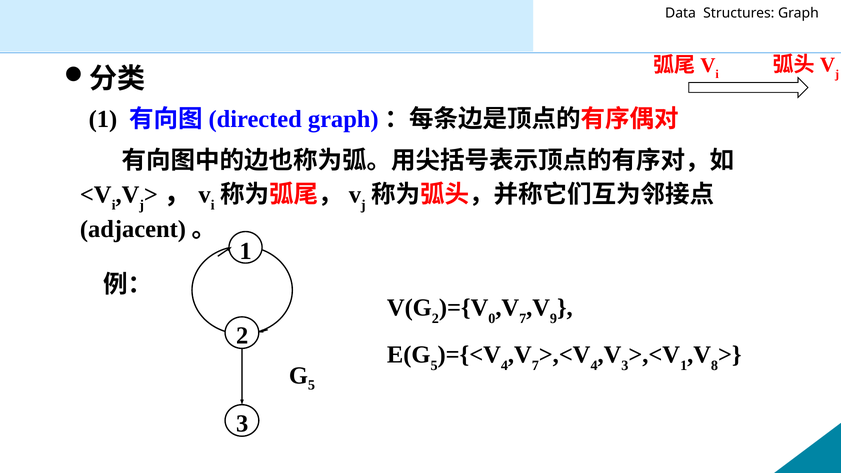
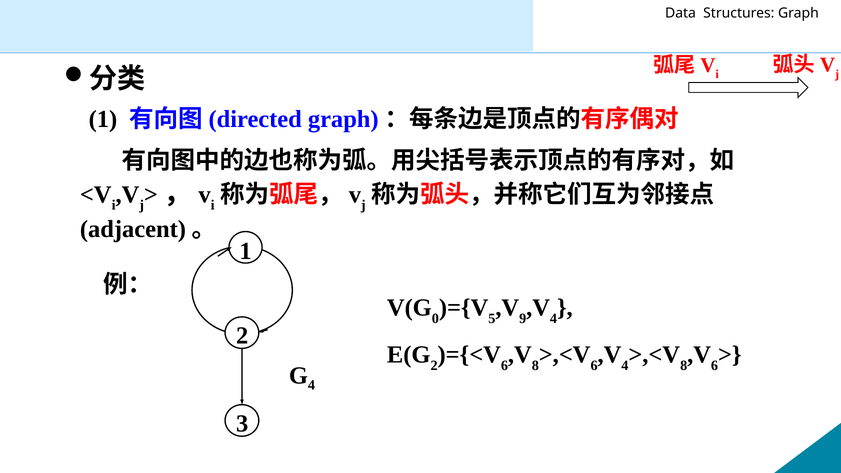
2: 2 -> 0 (435, 318)
0: 0 -> 5 (492, 318)
7: 7 -> 9 (523, 318)
9: 9 -> 4 (553, 318)
5: 5 -> 2 (434, 365)
4: 4 -> 6 (505, 365)
7: 7 -> 8 (535, 365)
4: 4 -> 6 (594, 365)
3: 3 -> 4 (625, 365)
1: 1 -> 8 (684, 365)
8: 8 -> 6 (714, 365)
5: 5 -> 4 (312, 385)
